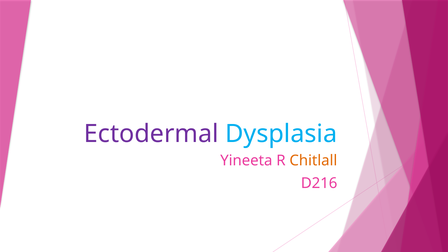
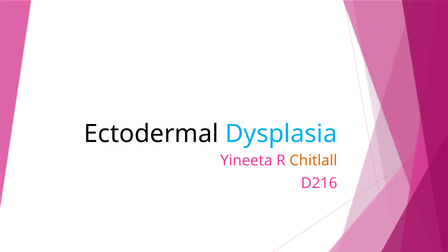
Ectodermal colour: purple -> black (151, 134)
